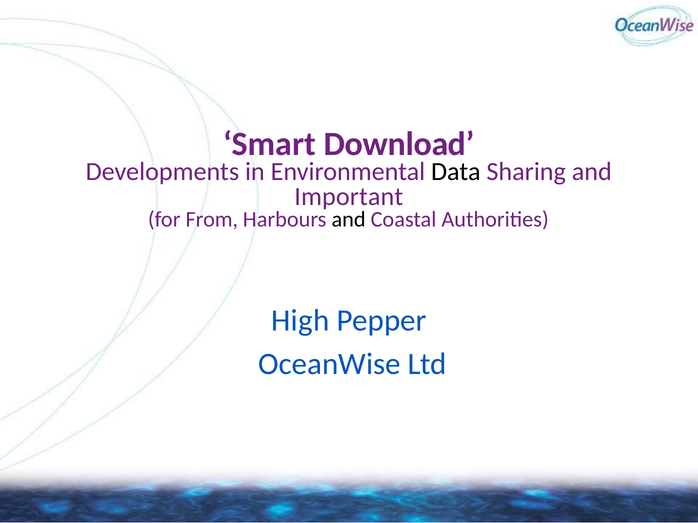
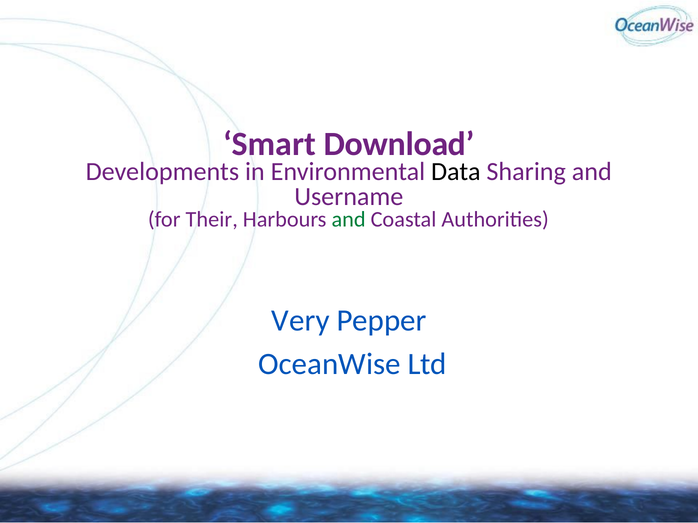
Important: Important -> Username (349, 197)
From: From -> Their (212, 220)
and colour: black -> green (349, 220)
High: High -> Very (300, 321)
